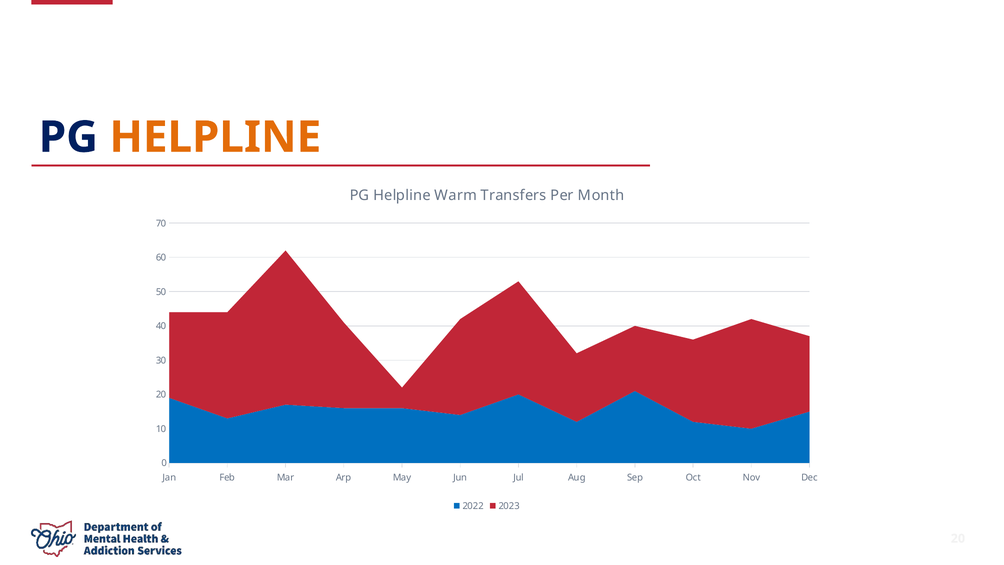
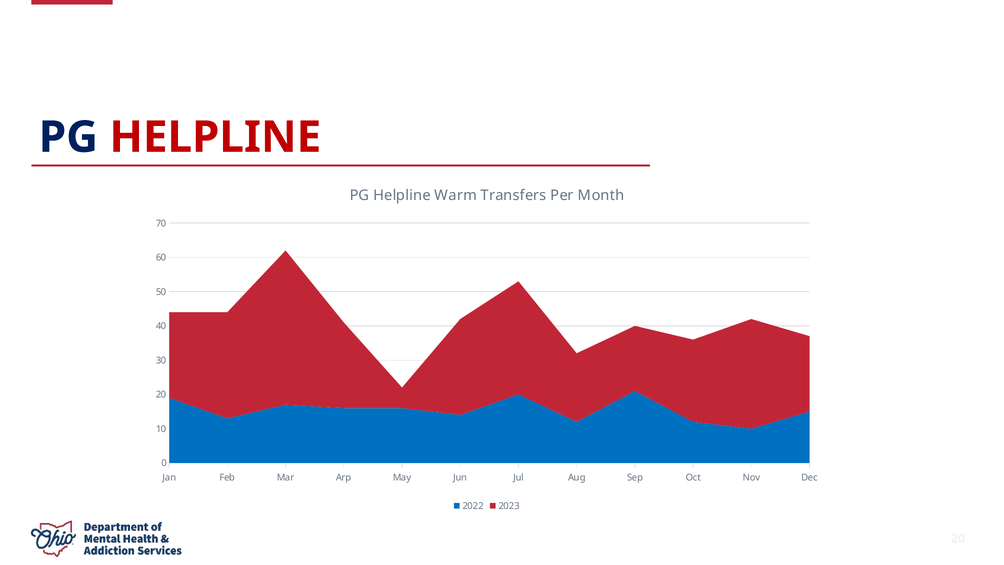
HELPLINE colour: orange -> red (215, 137)
